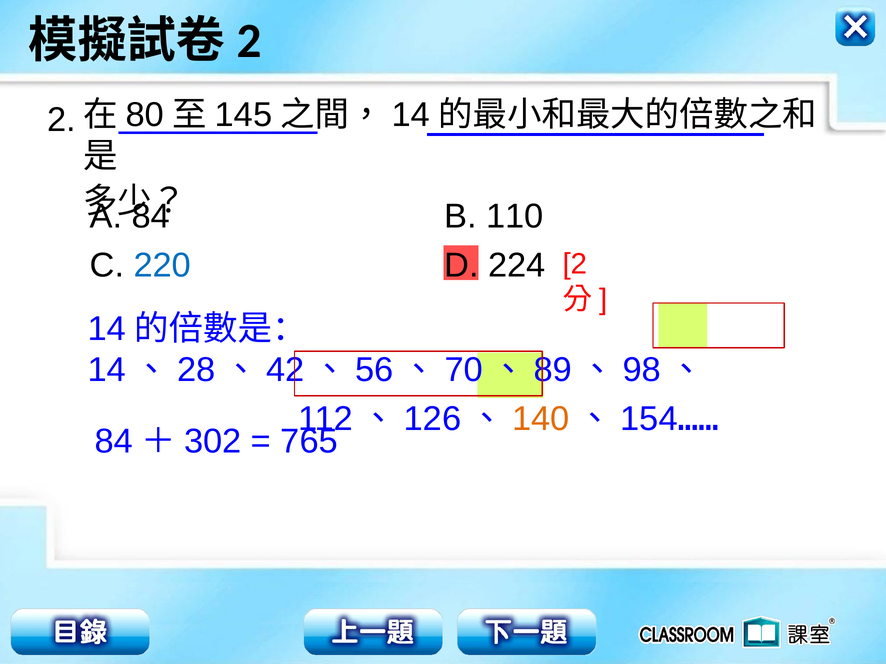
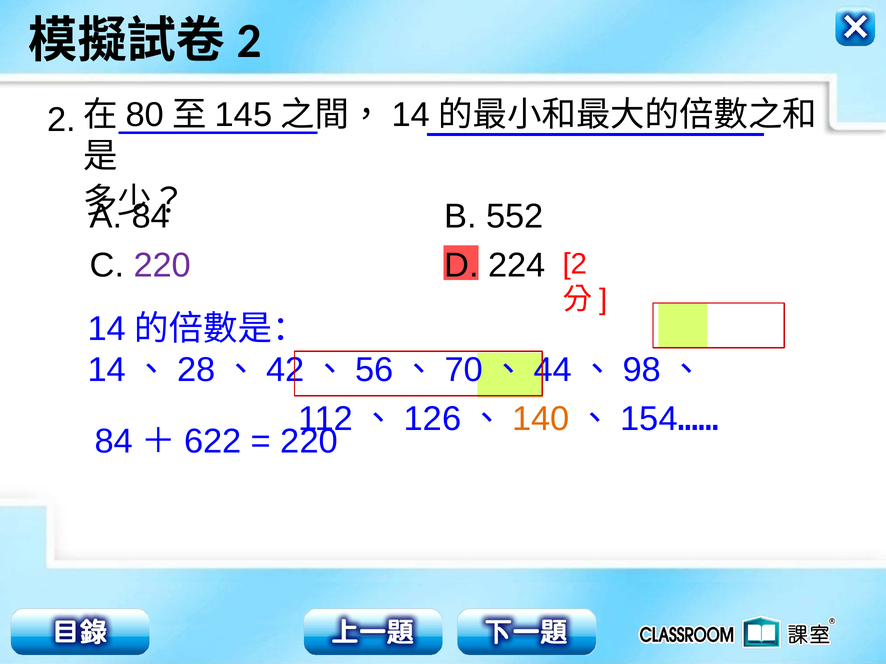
110: 110 -> 552 (515, 217)
220 colour: blue -> purple (162, 265)
89: 89 -> 44 (553, 370)
302: 302 -> 622 (213, 442)
765: 765 -> 220 (309, 442)
